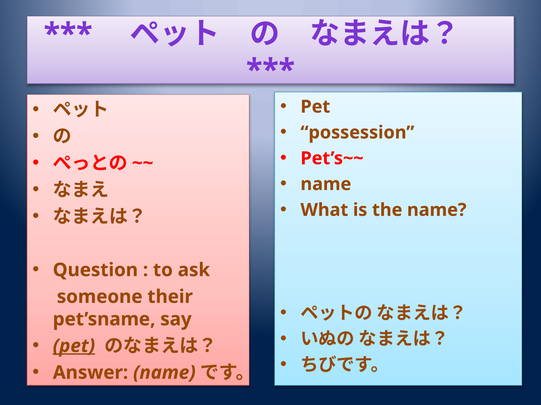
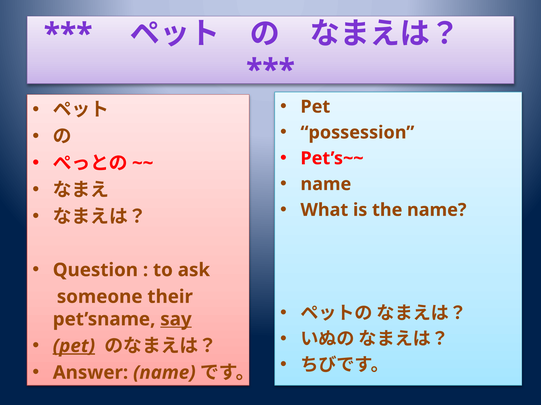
say underline: none -> present (176, 320)
